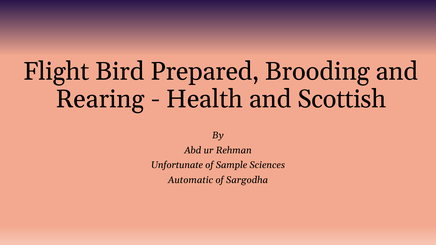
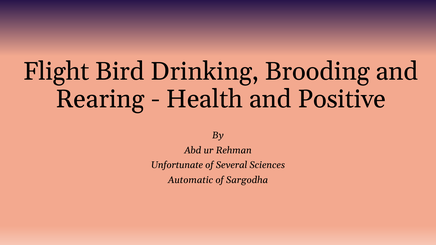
Prepared: Prepared -> Drinking (205, 72)
Scottish: Scottish -> Positive (342, 99)
Sample: Sample -> Several (232, 165)
